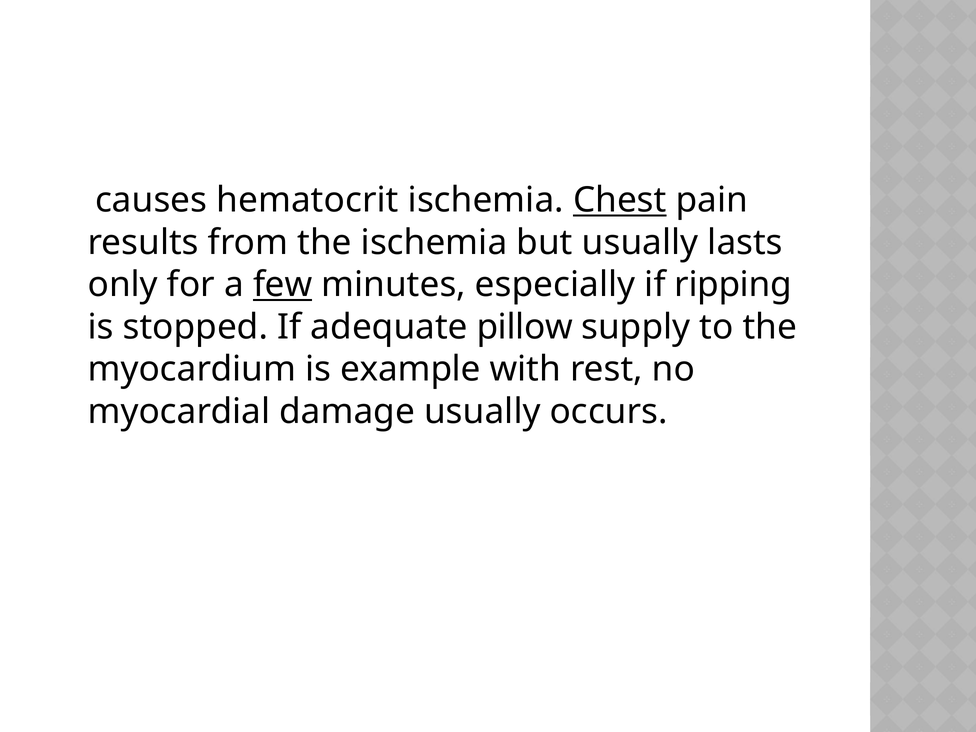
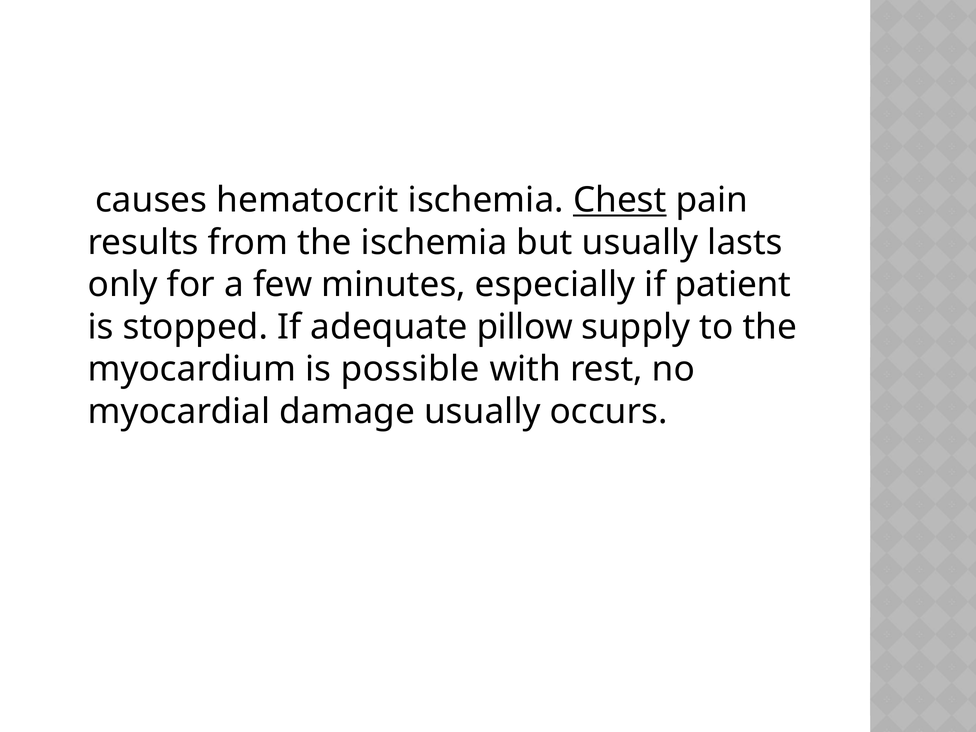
few underline: present -> none (283, 285)
ripping: ripping -> patient (733, 285)
example: example -> possible (410, 369)
